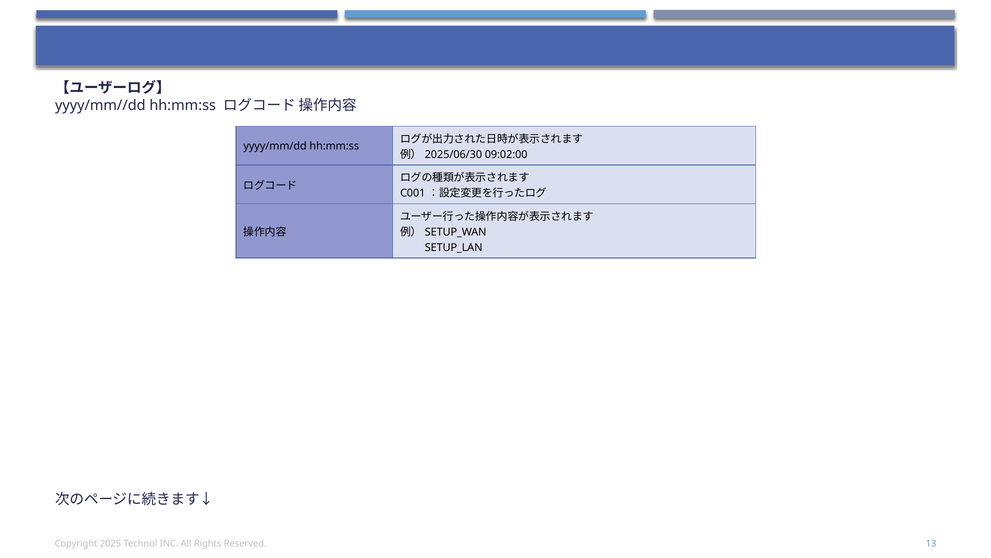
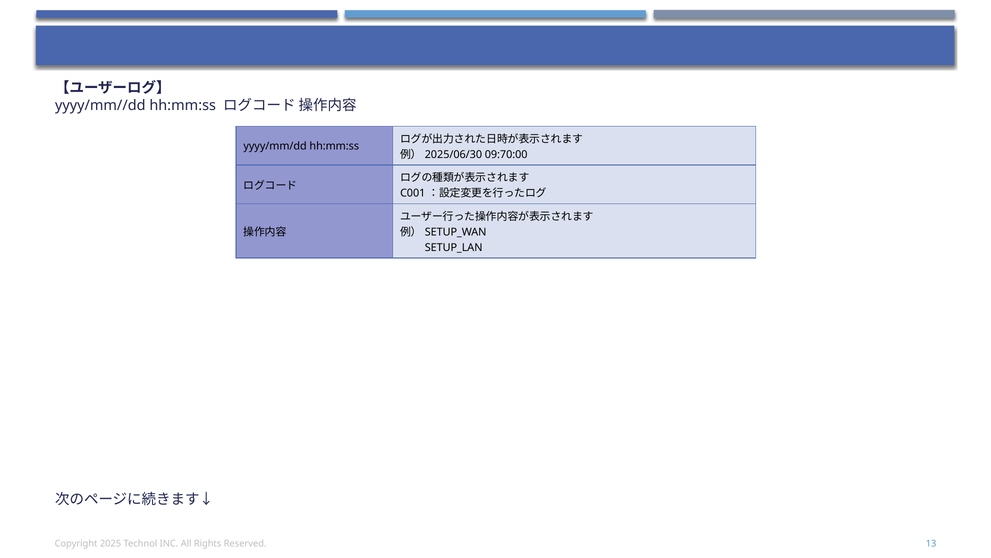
09:02:00: 09:02:00 -> 09:70:00 (506, 154)
